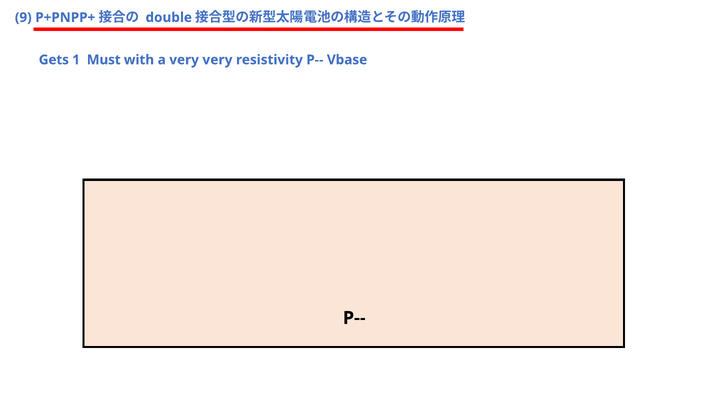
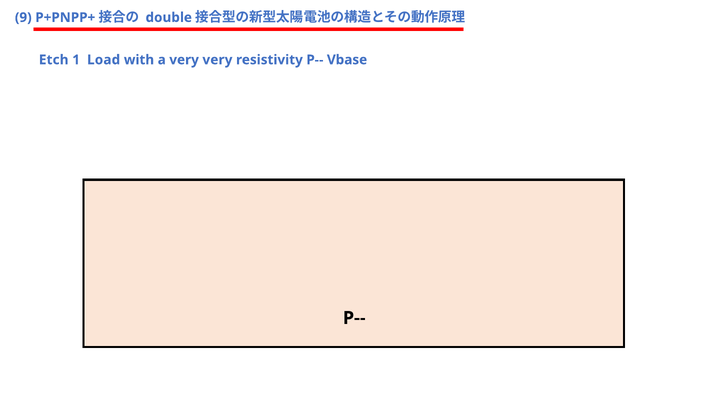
Gets: Gets -> Etch (54, 60)
Must: Must -> Load (104, 60)
